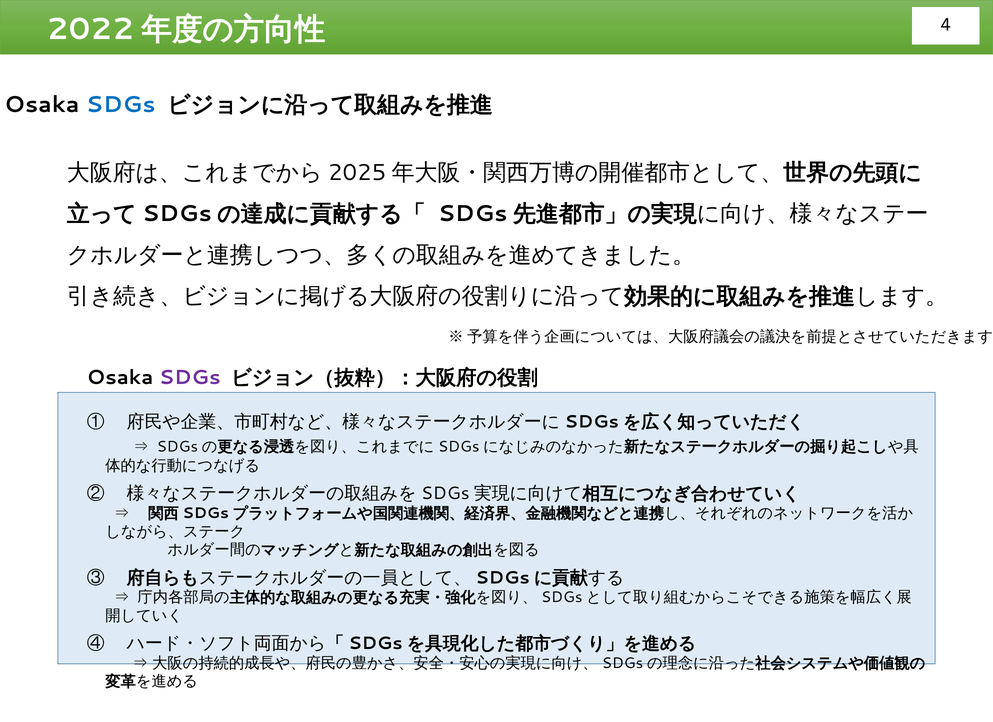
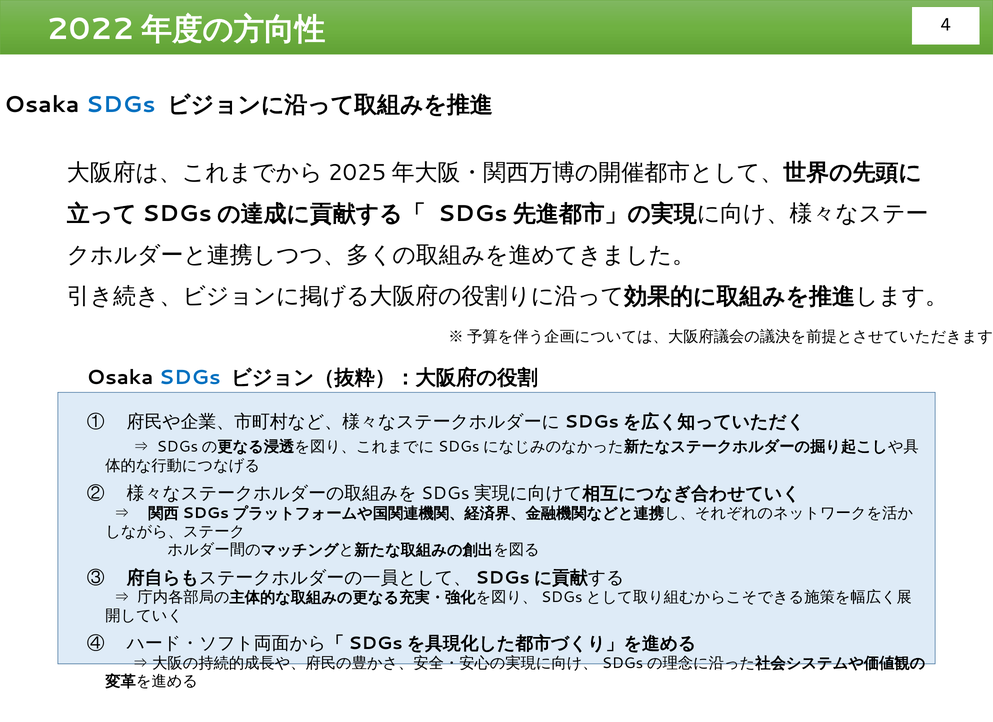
SDGs colour: purple -> blue (190, 377)
